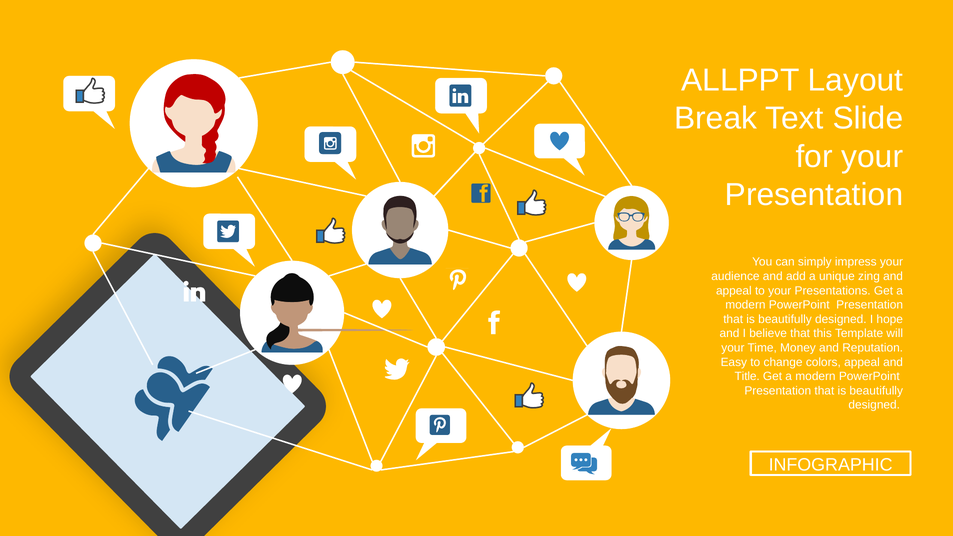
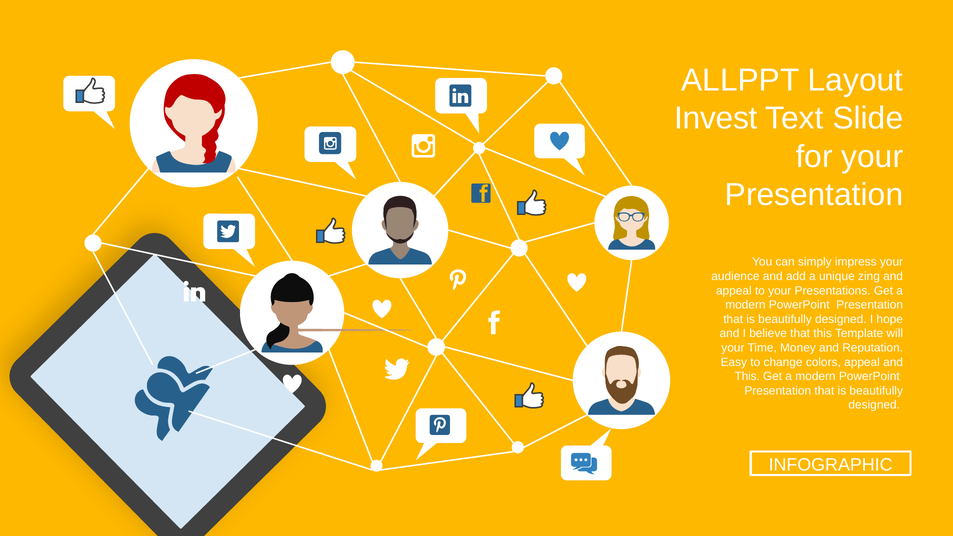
Break: Break -> Invest (716, 118)
Title: Title -> This (747, 376)
